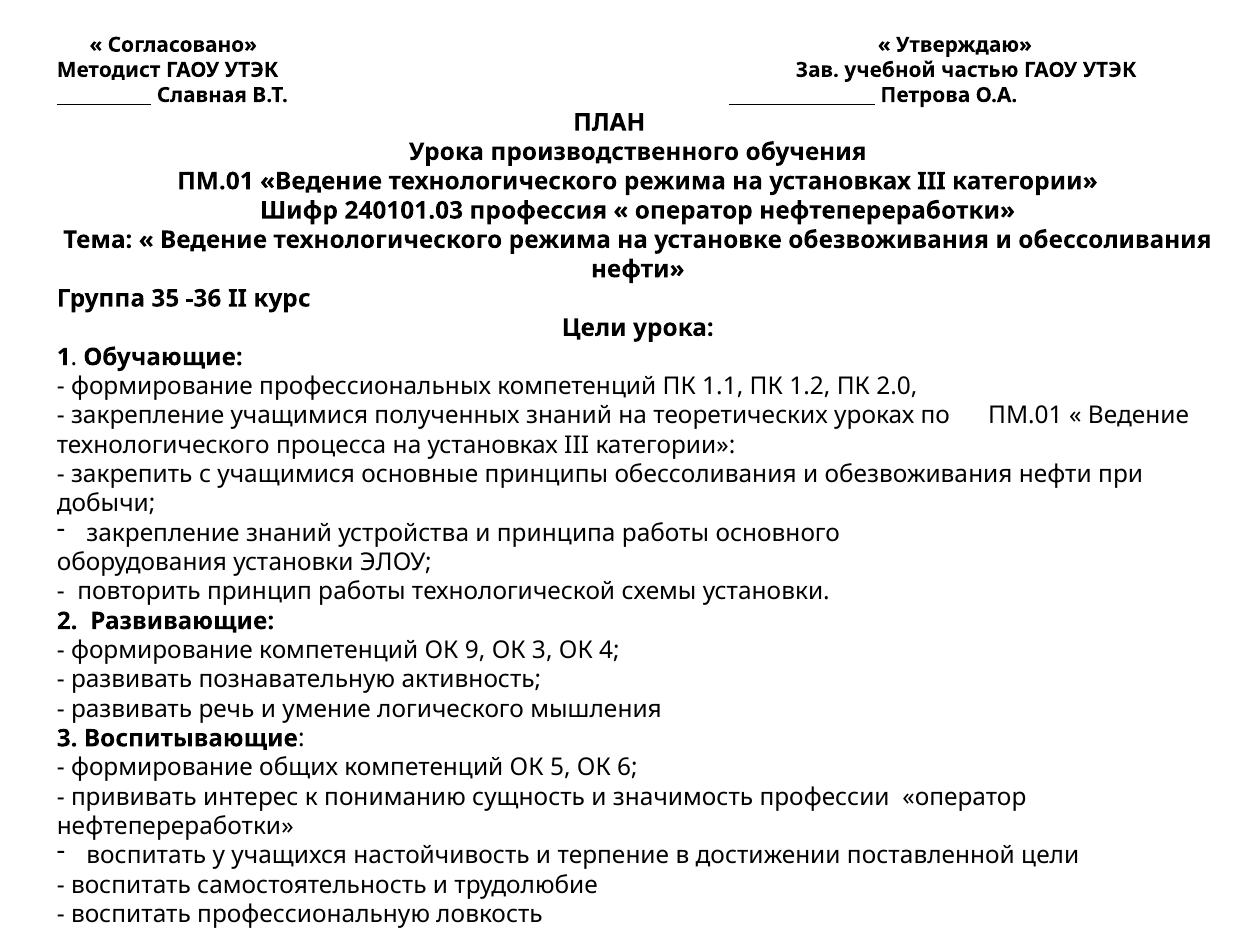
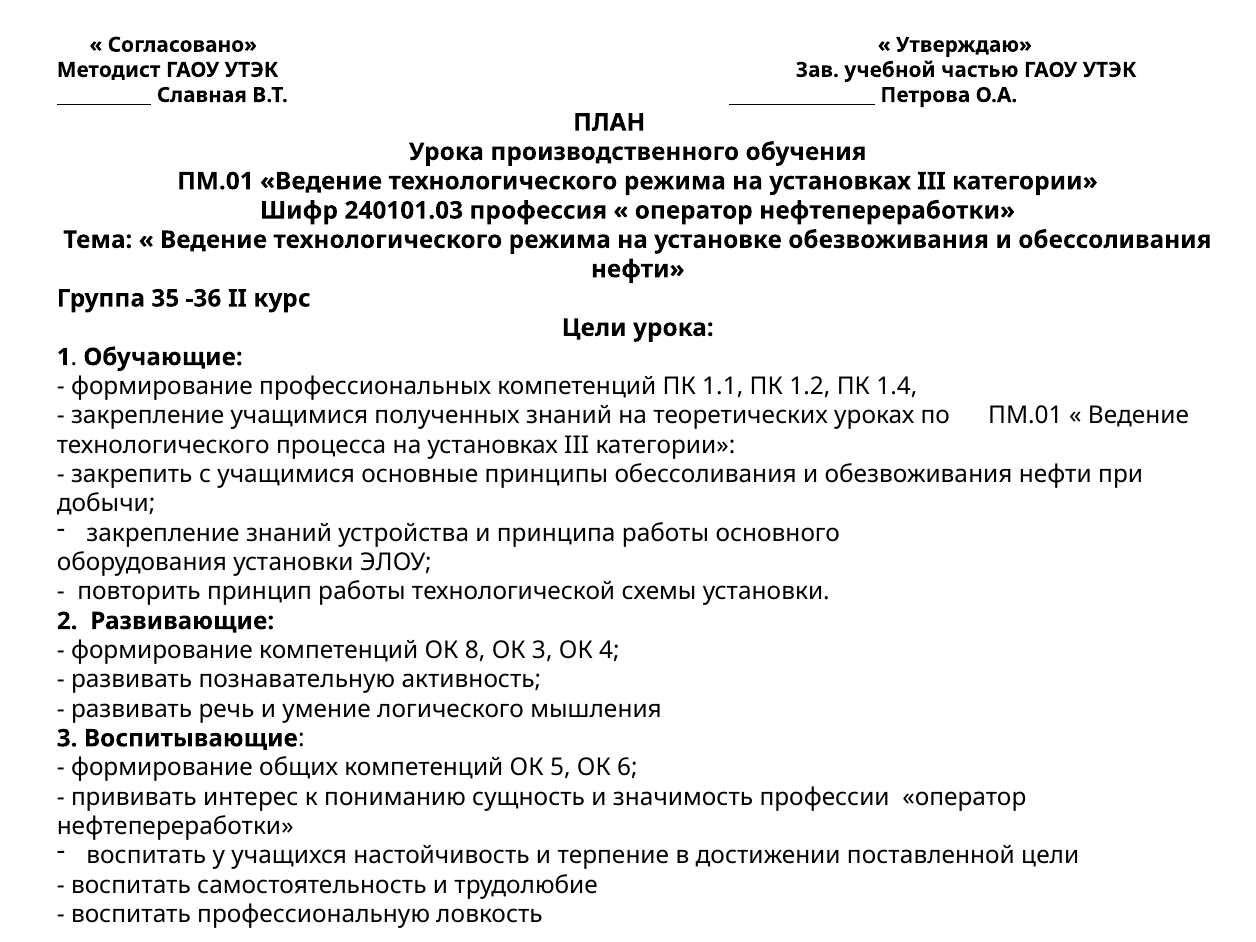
2.0: 2.0 -> 1.4 (897, 386)
9: 9 -> 8 (475, 650)
